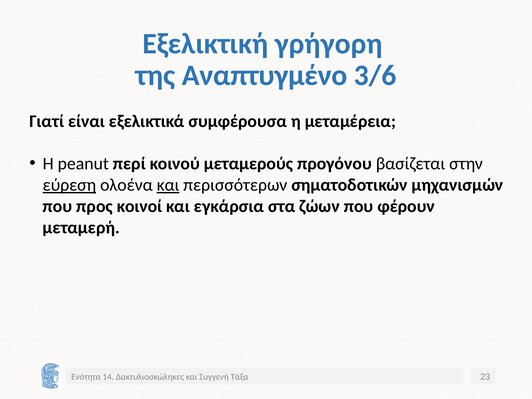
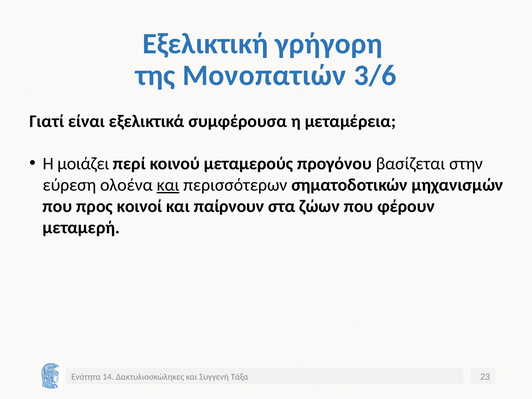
Αναπτυγμένο: Αναπτυγμένο -> Μονοπατιών (264, 76)
peanut: peanut -> μοιάζει (83, 164)
εύρεση underline: present -> none (69, 185)
εγκάρσια: εγκάρσια -> παίρνουν (229, 206)
